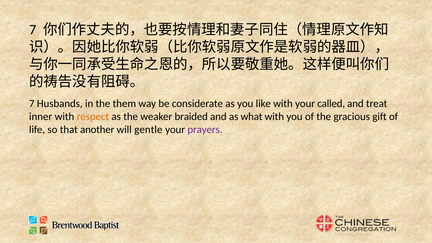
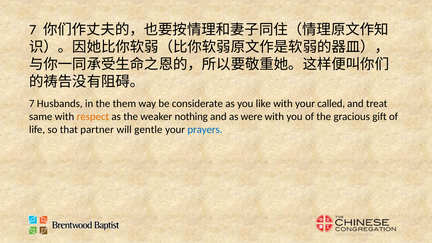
inner: inner -> same (41, 117)
braided: braided -> nothing (191, 117)
what: what -> were (252, 117)
another: another -> partner (97, 130)
prayers colour: purple -> blue (205, 130)
